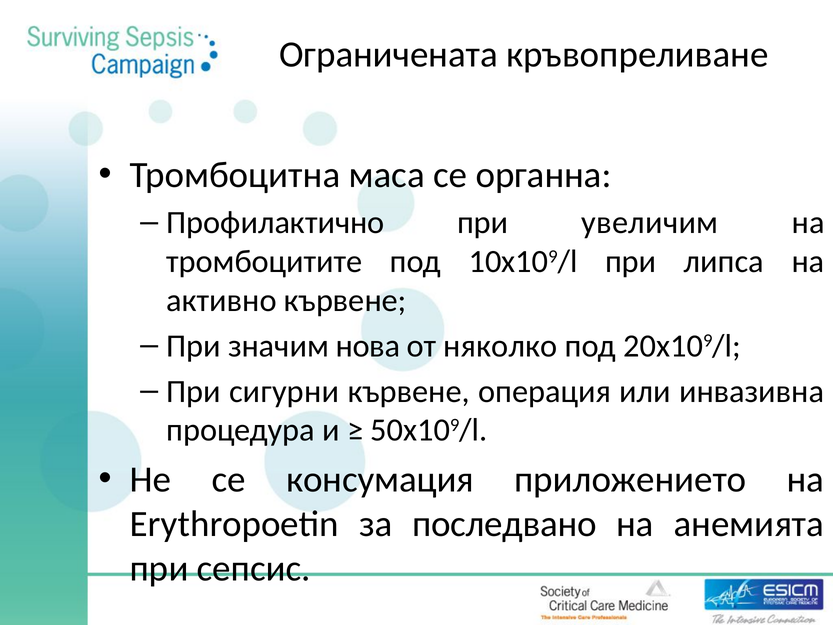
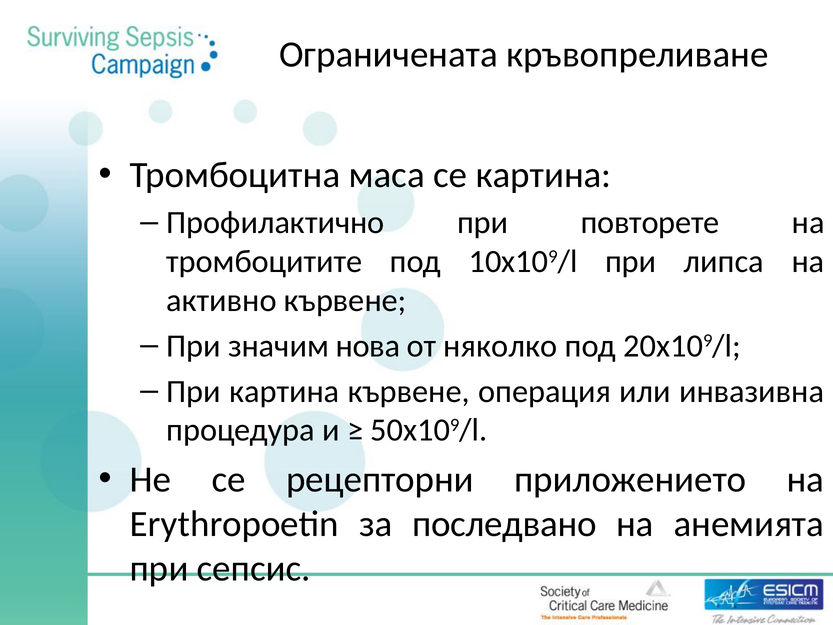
се органна: органна -> картина (543, 175)
увеличим: увеличим -> повторете (650, 223)
При сигурни: сигурни -> картина (284, 391)
консумация: консумация -> рецепторни (380, 479)
